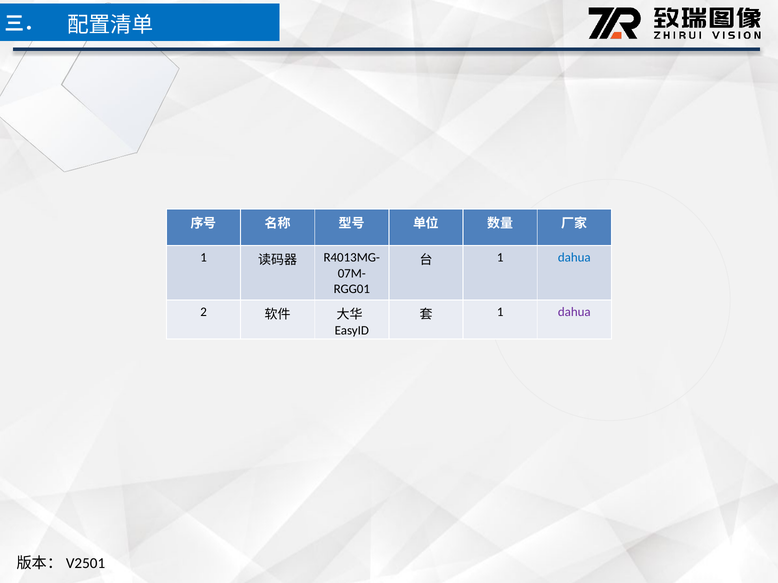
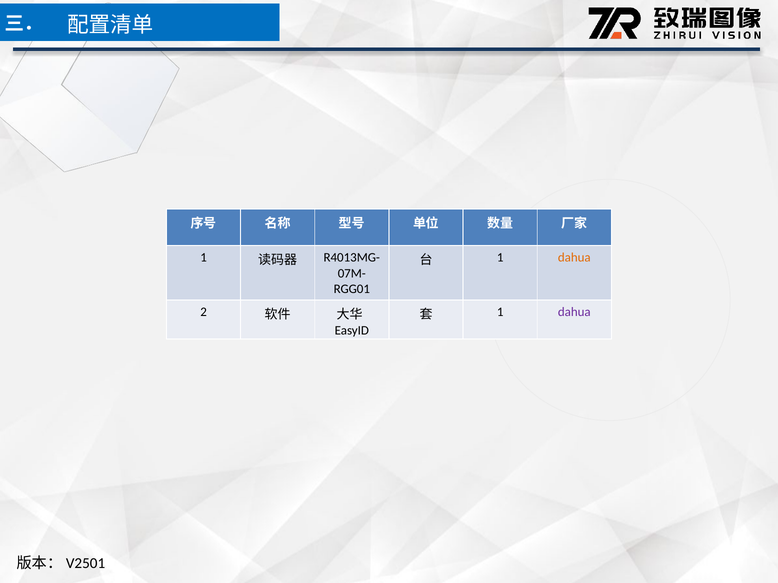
dahua colour: blue -> orange (574, 258)
